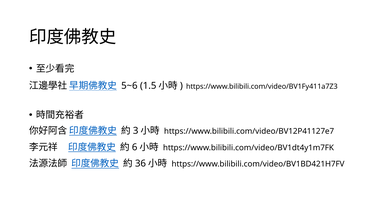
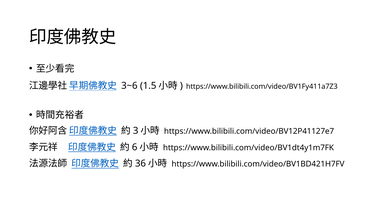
5~6: 5~6 -> 3~6 (129, 86)
